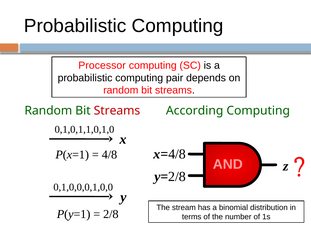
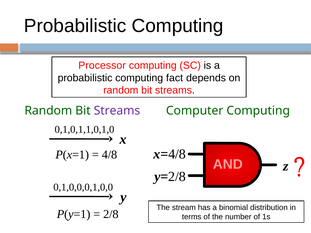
pair: pair -> fact (175, 78)
Streams colour: red -> purple (117, 111)
According: According -> Computer (195, 111)
